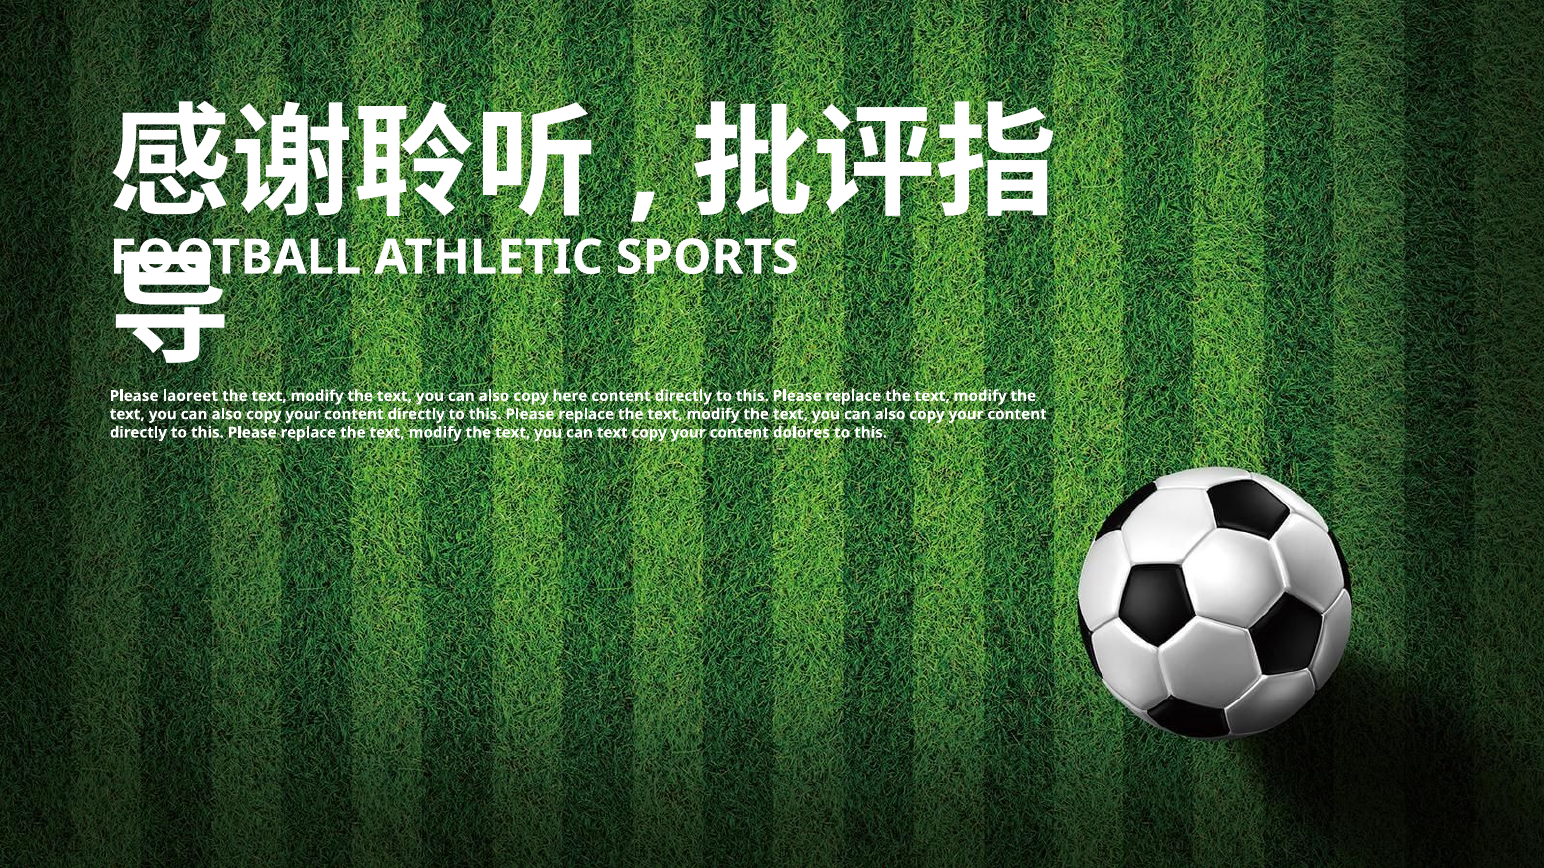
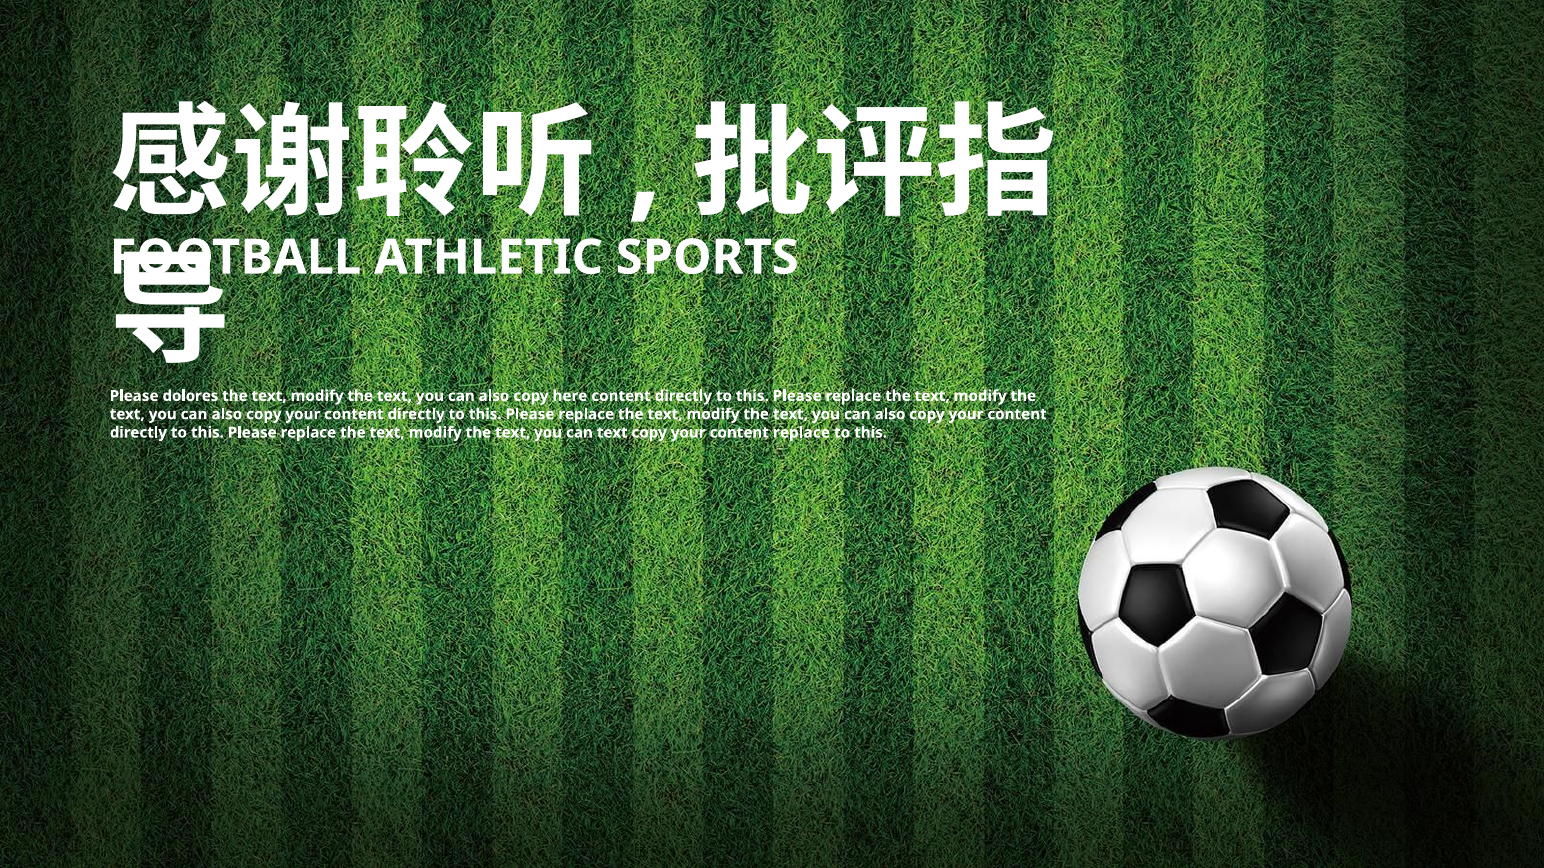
laoreet: laoreet -> dolores (190, 396)
content dolores: dolores -> replace (801, 433)
